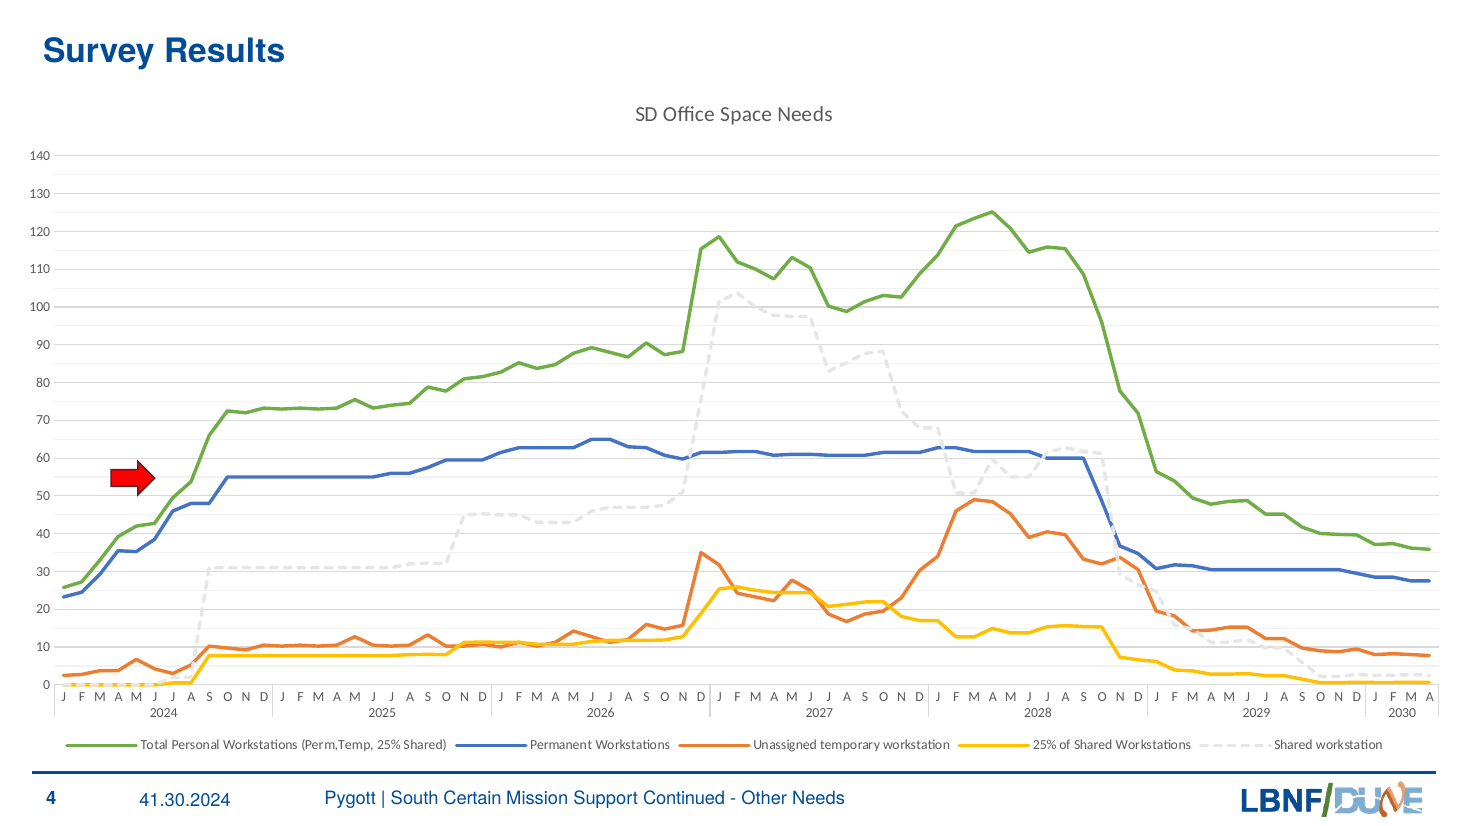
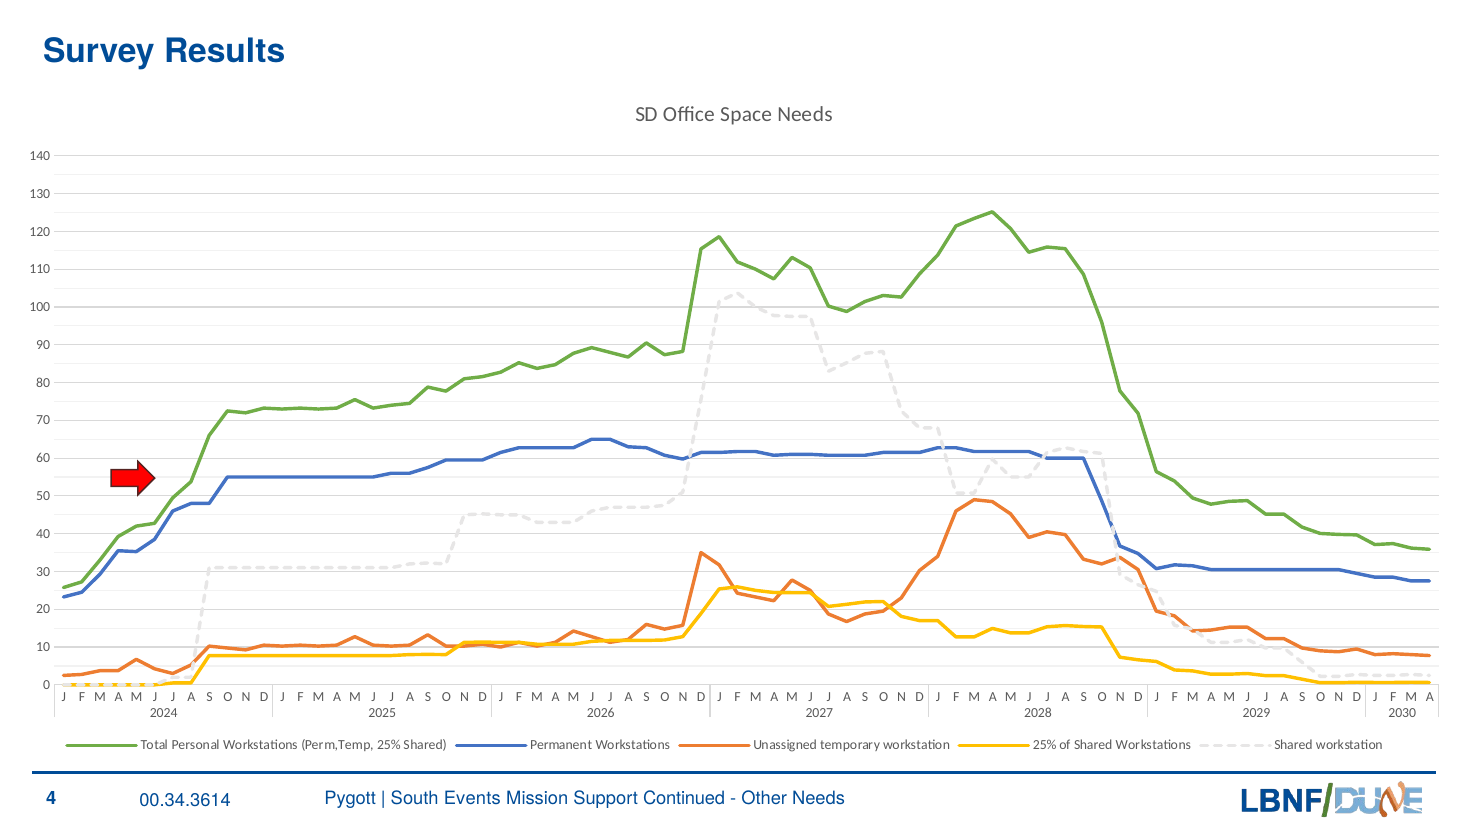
Certain: Certain -> Events (472, 798)
41.30.2024: 41.30.2024 -> 00.34.3614 (185, 800)
